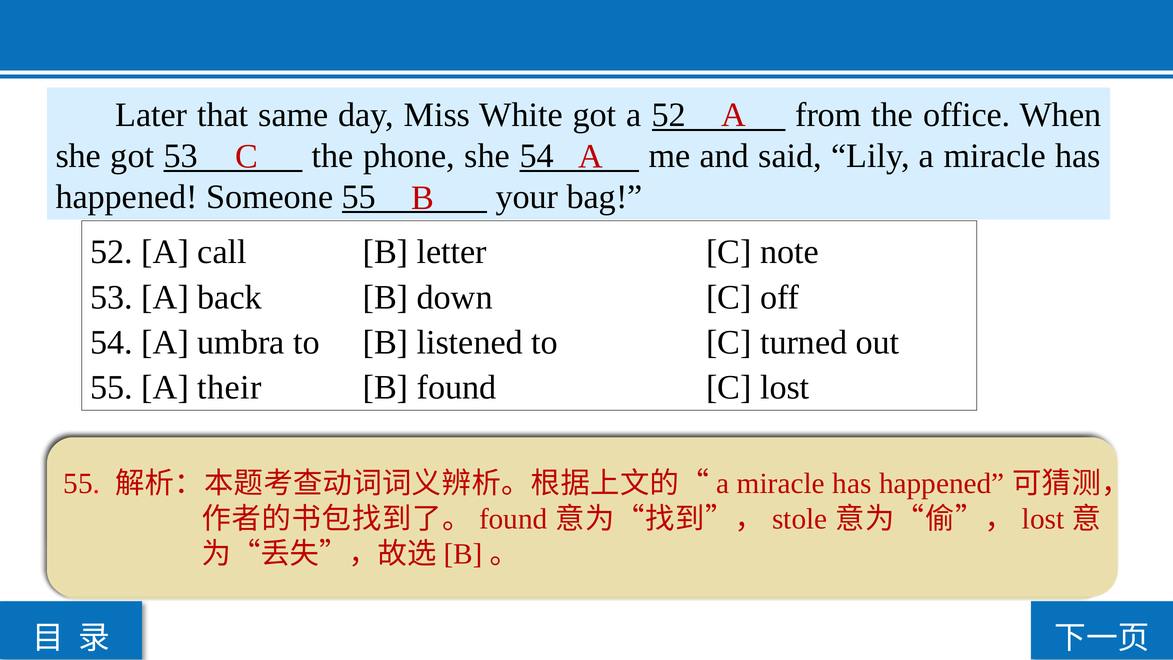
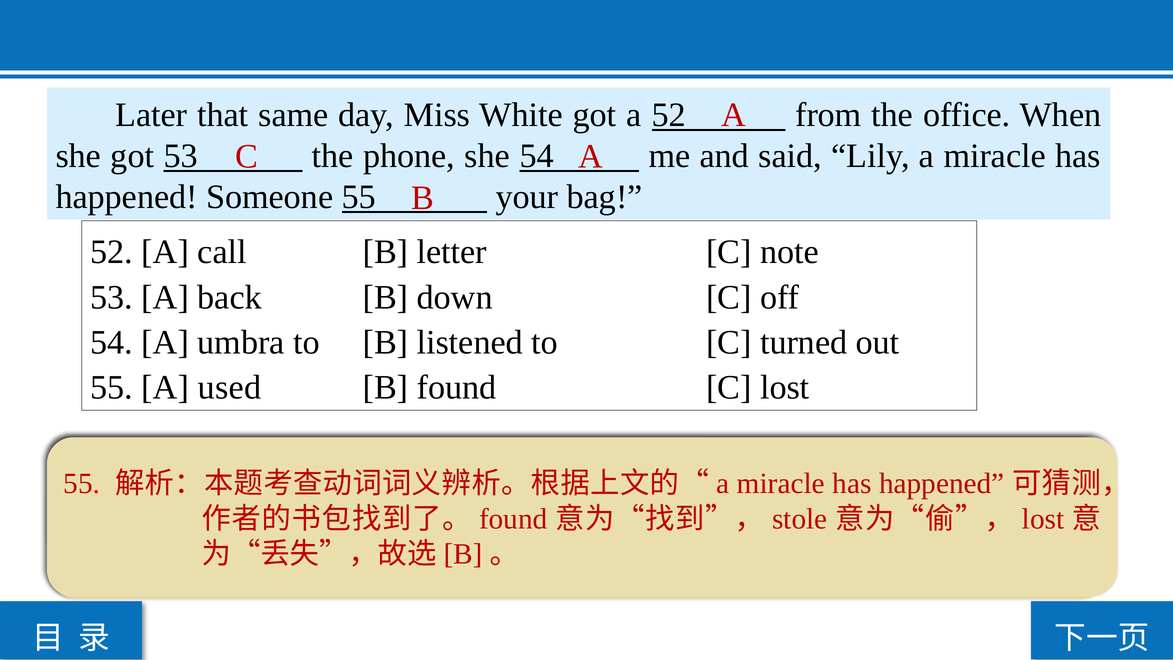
their: their -> used (229, 388)
